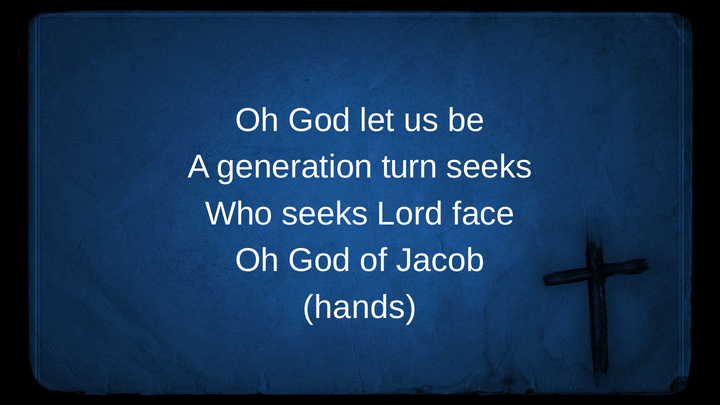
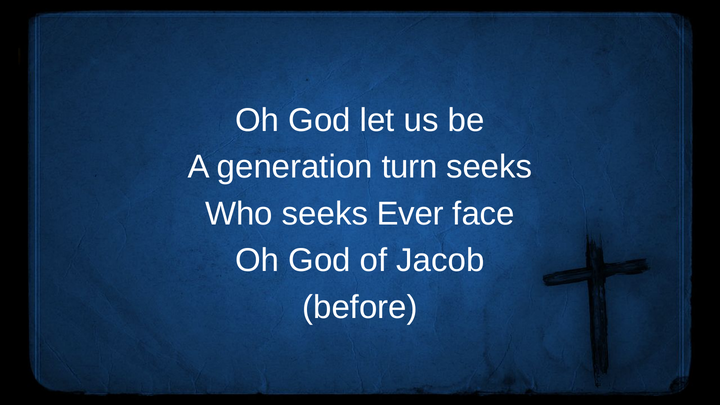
Lord: Lord -> Ever (410, 214)
hands: hands -> before (360, 307)
